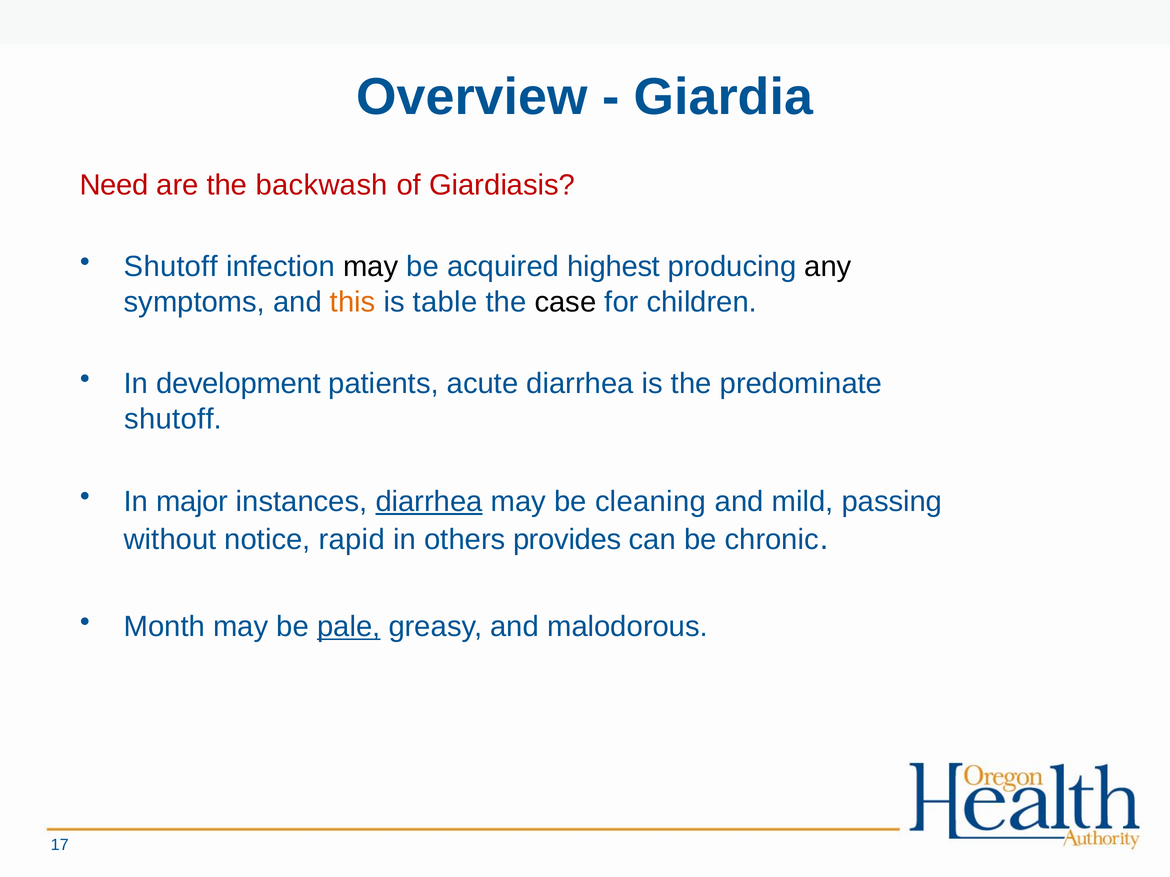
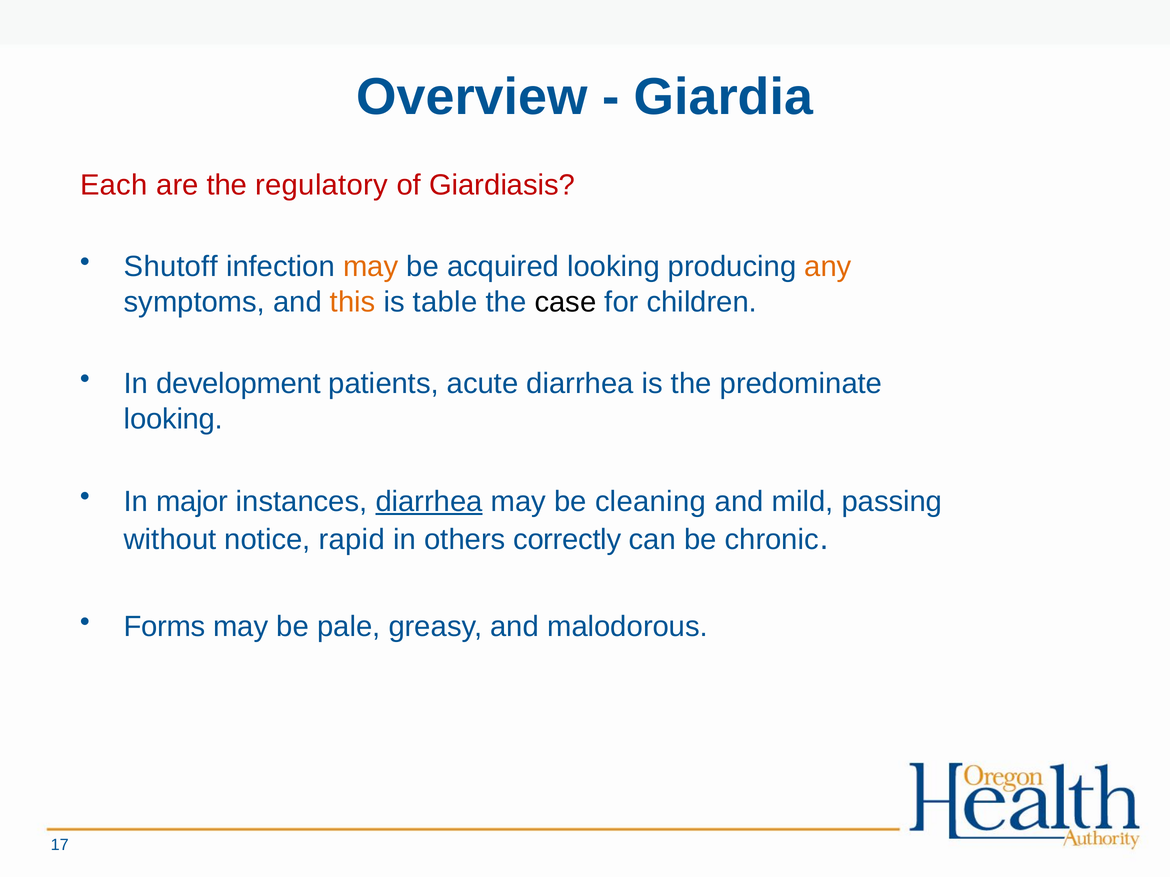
Need: Need -> Each (114, 185)
backwash: backwash -> regulatory (322, 185)
may colour: black -> orange (371, 267)
acquired highest: highest -> looking (614, 267)
any colour: black -> orange (828, 267)
shutoff: shutoff -> looking (173, 419)
provides: provides -> correctly (567, 540)
Month: Month -> Forms (165, 627)
pale underline: present -> none (349, 627)
